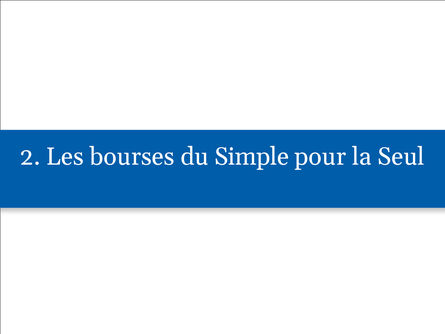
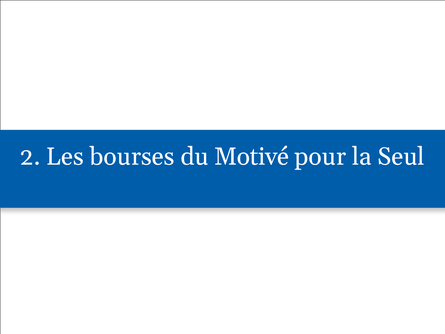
Simple: Simple -> Motivé (252, 157)
